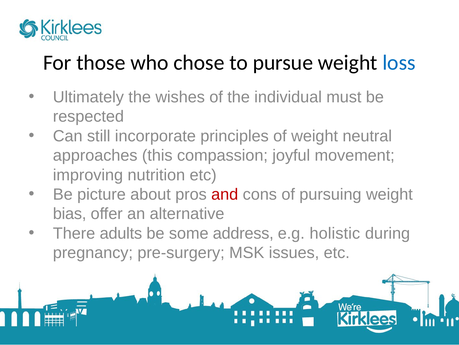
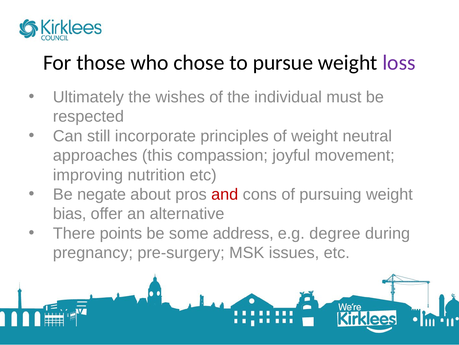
loss colour: blue -> purple (399, 63)
picture: picture -> negate (102, 194)
adults: adults -> points (121, 233)
holistic: holistic -> degree (335, 233)
